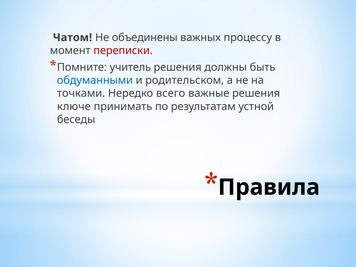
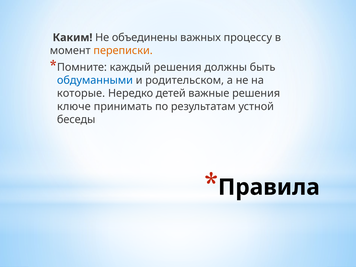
Чатом: Чатом -> Каким (73, 38)
переписки colour: red -> orange (123, 51)
учитель: учитель -> каждый (130, 67)
точками: точками -> которые (81, 93)
всего: всего -> детей (171, 93)
